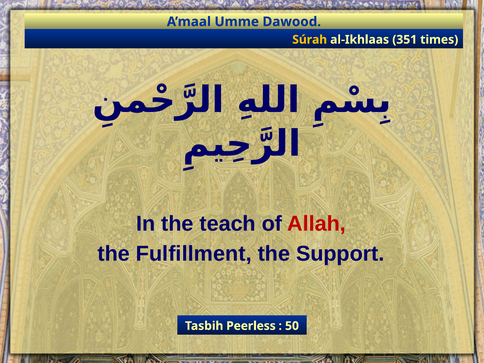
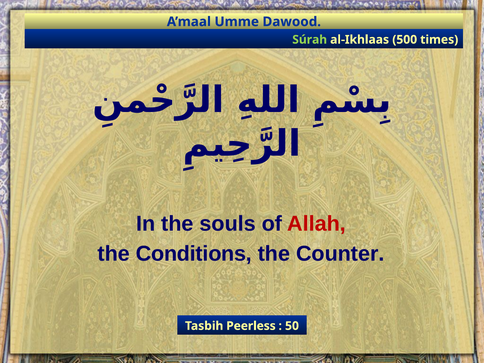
Súrah colour: yellow -> light green (310, 40)
351: 351 -> 500 (405, 40)
teach: teach -> souls (228, 224)
Fulfillment: Fulfillment -> Conditions (194, 254)
Support: Support -> Counter (340, 254)
